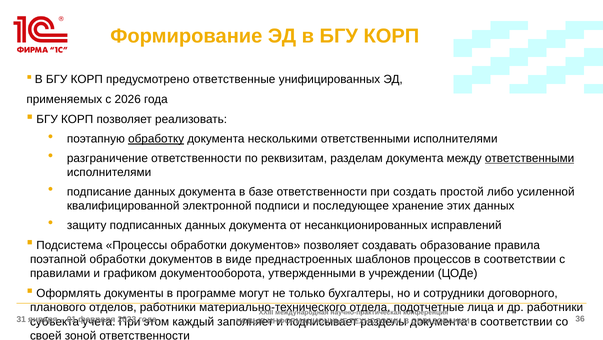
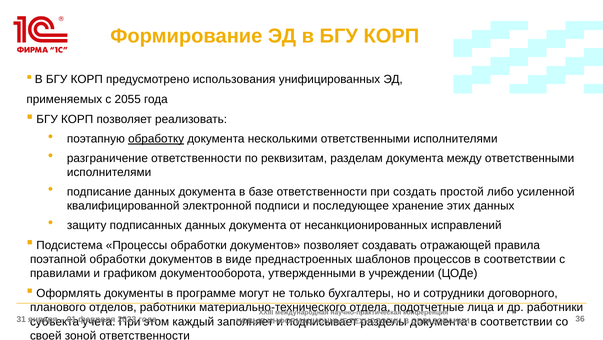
ответственные: ответственные -> использования (234, 79)
2026: 2026 -> 2055 (128, 99)
ответственными underline: present -> none (530, 158)
образование: образование -> отражающей (456, 245)
